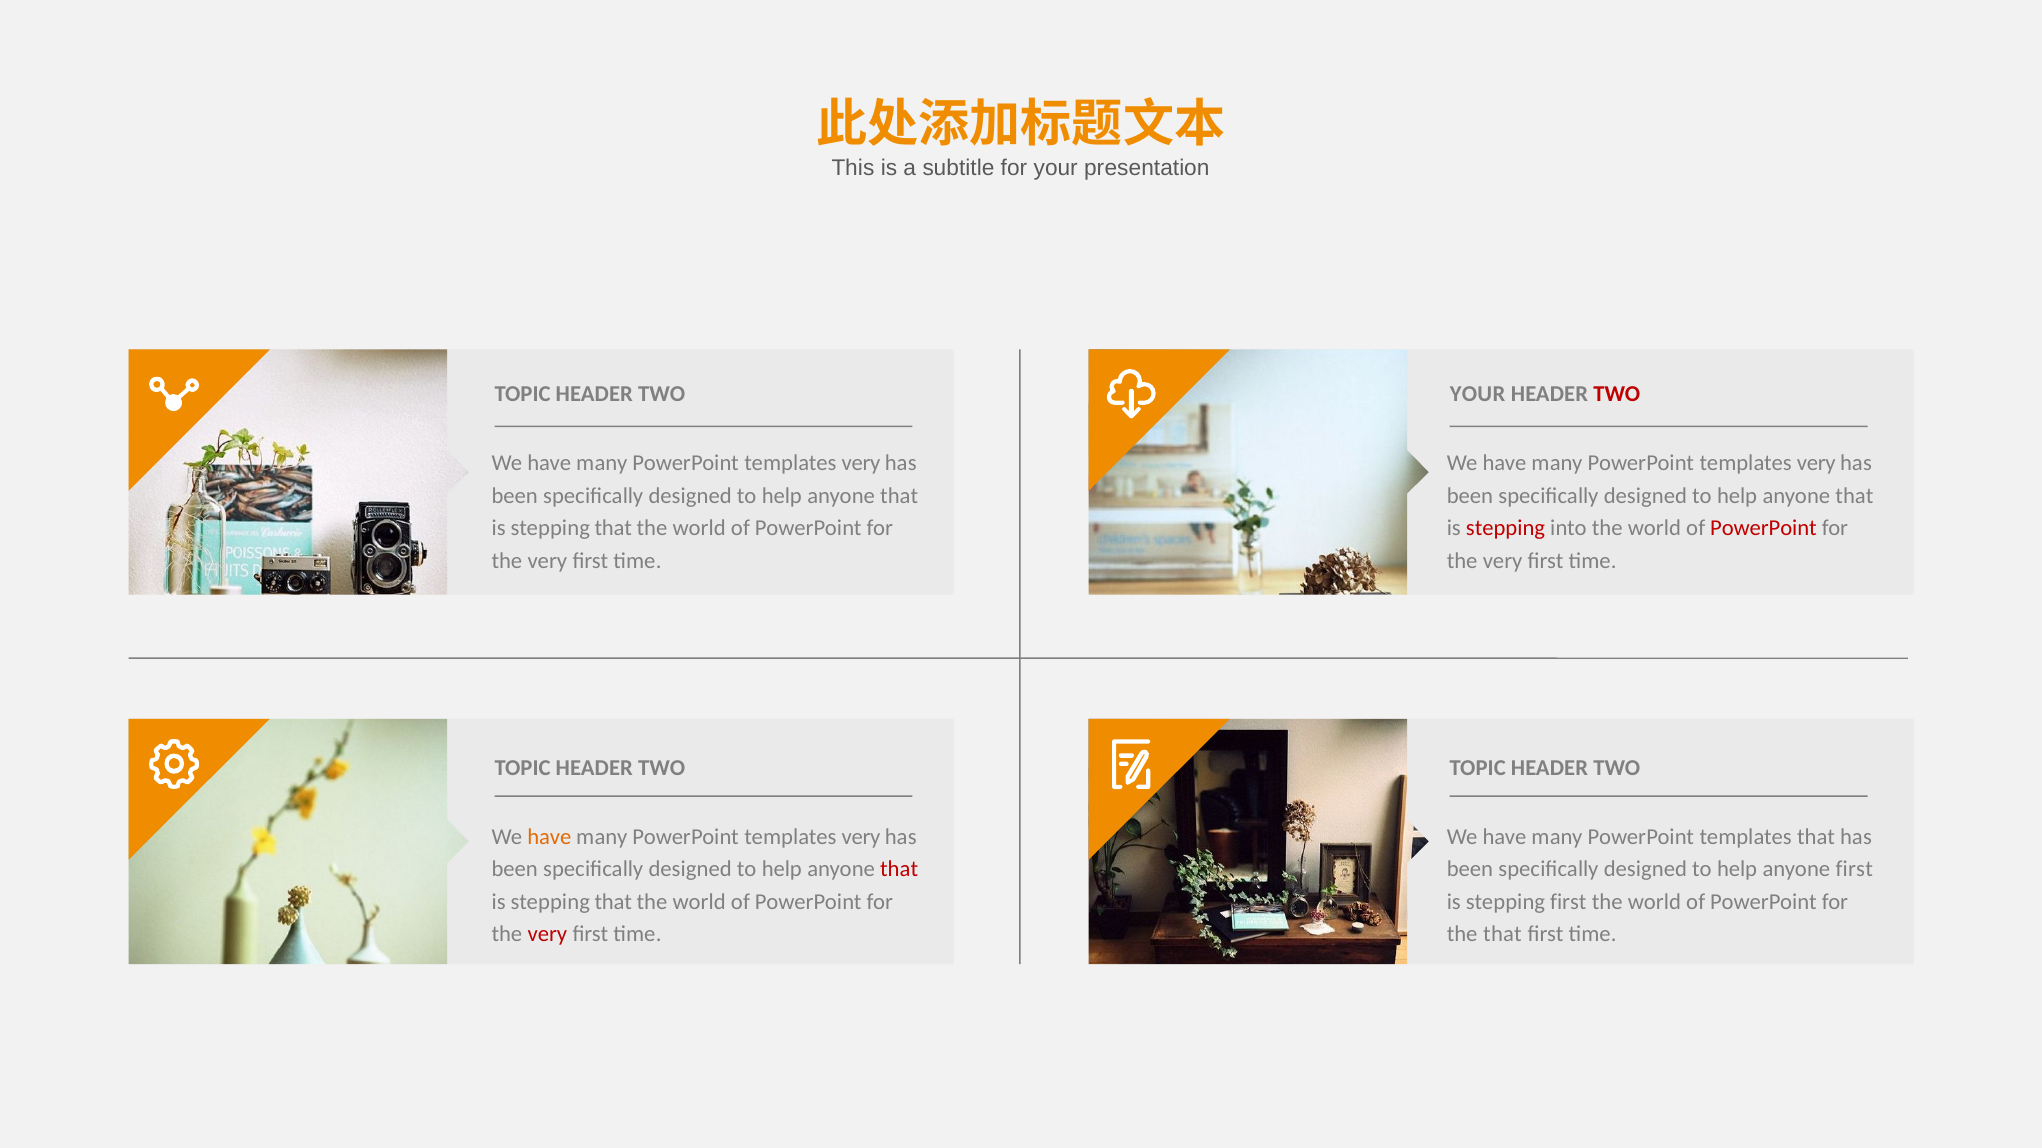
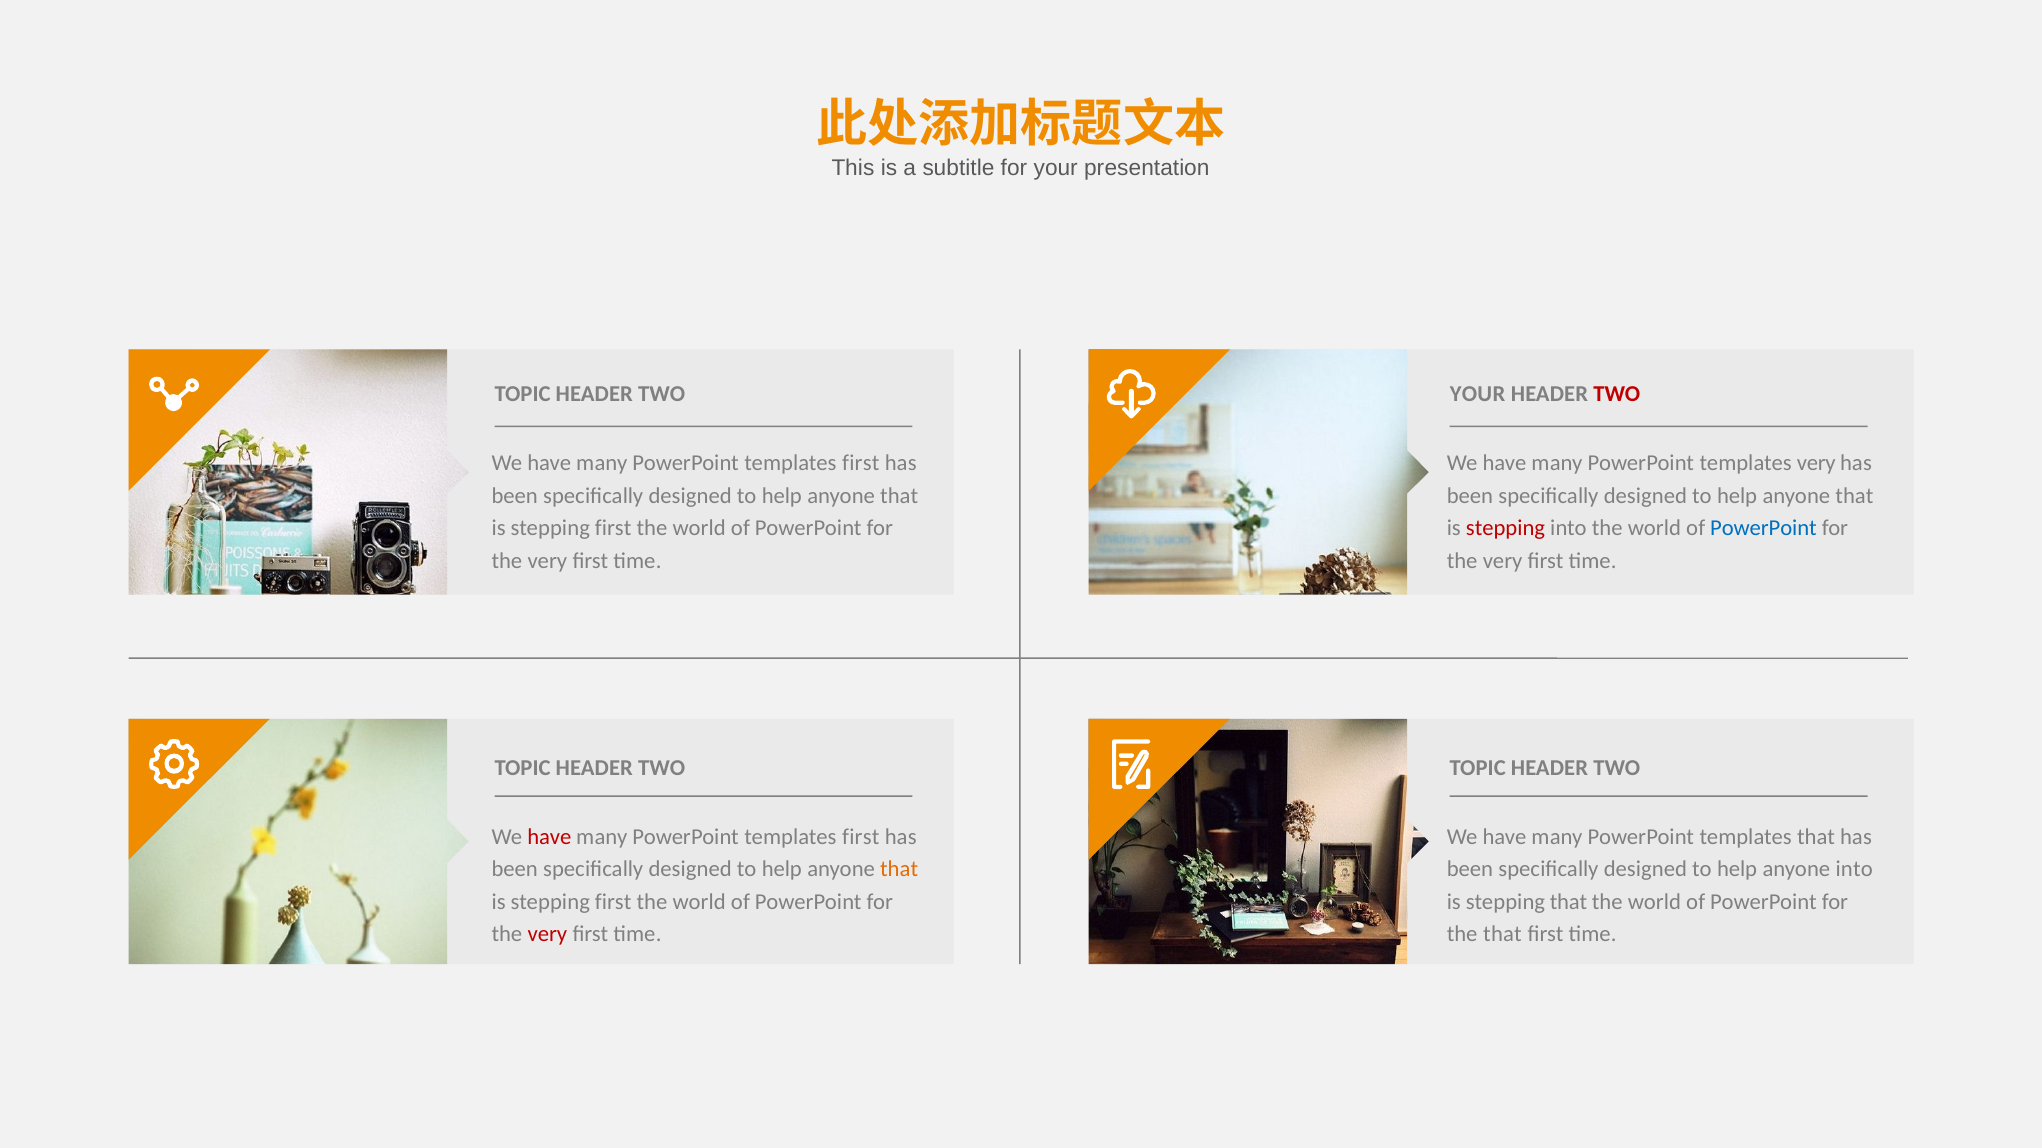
very: very -> first (861, 463)
that: that -> first (613, 528)
PowerPoint colour: red -> blue (1763, 528)
have colour: orange -> red (549, 837)
very: very -> first (861, 837)
that colour: red -> orange (899, 869)
anyone first: first -> into (1854, 869)
that: that -> first (613, 902)
stepping first: first -> that (1568, 902)
